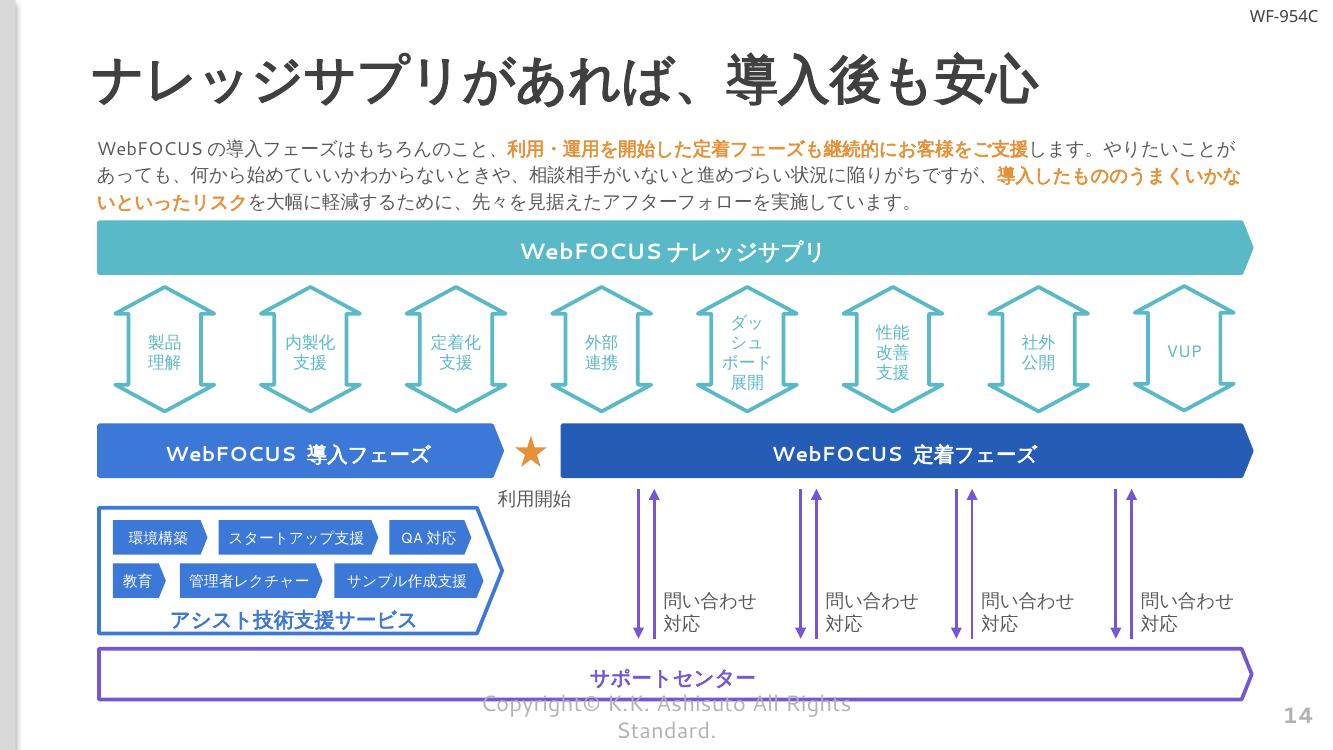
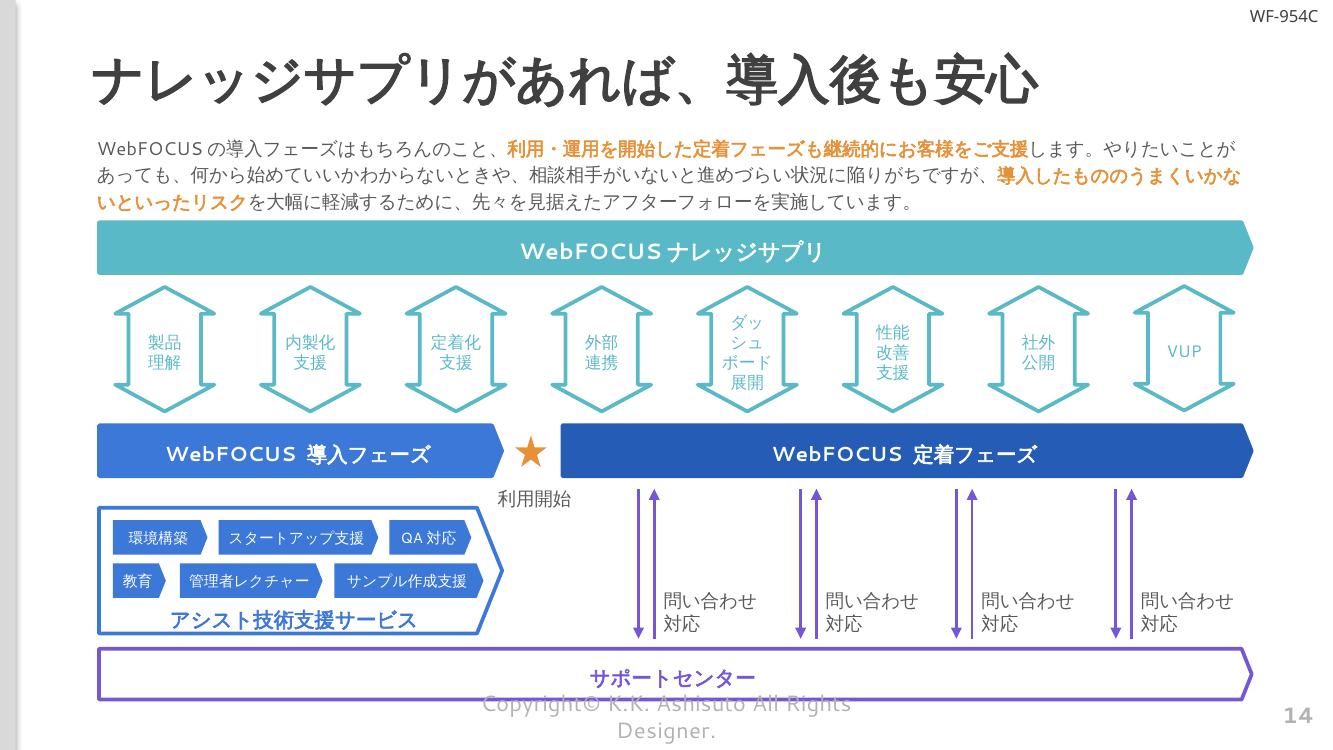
Standard: Standard -> Designer (666, 731)
